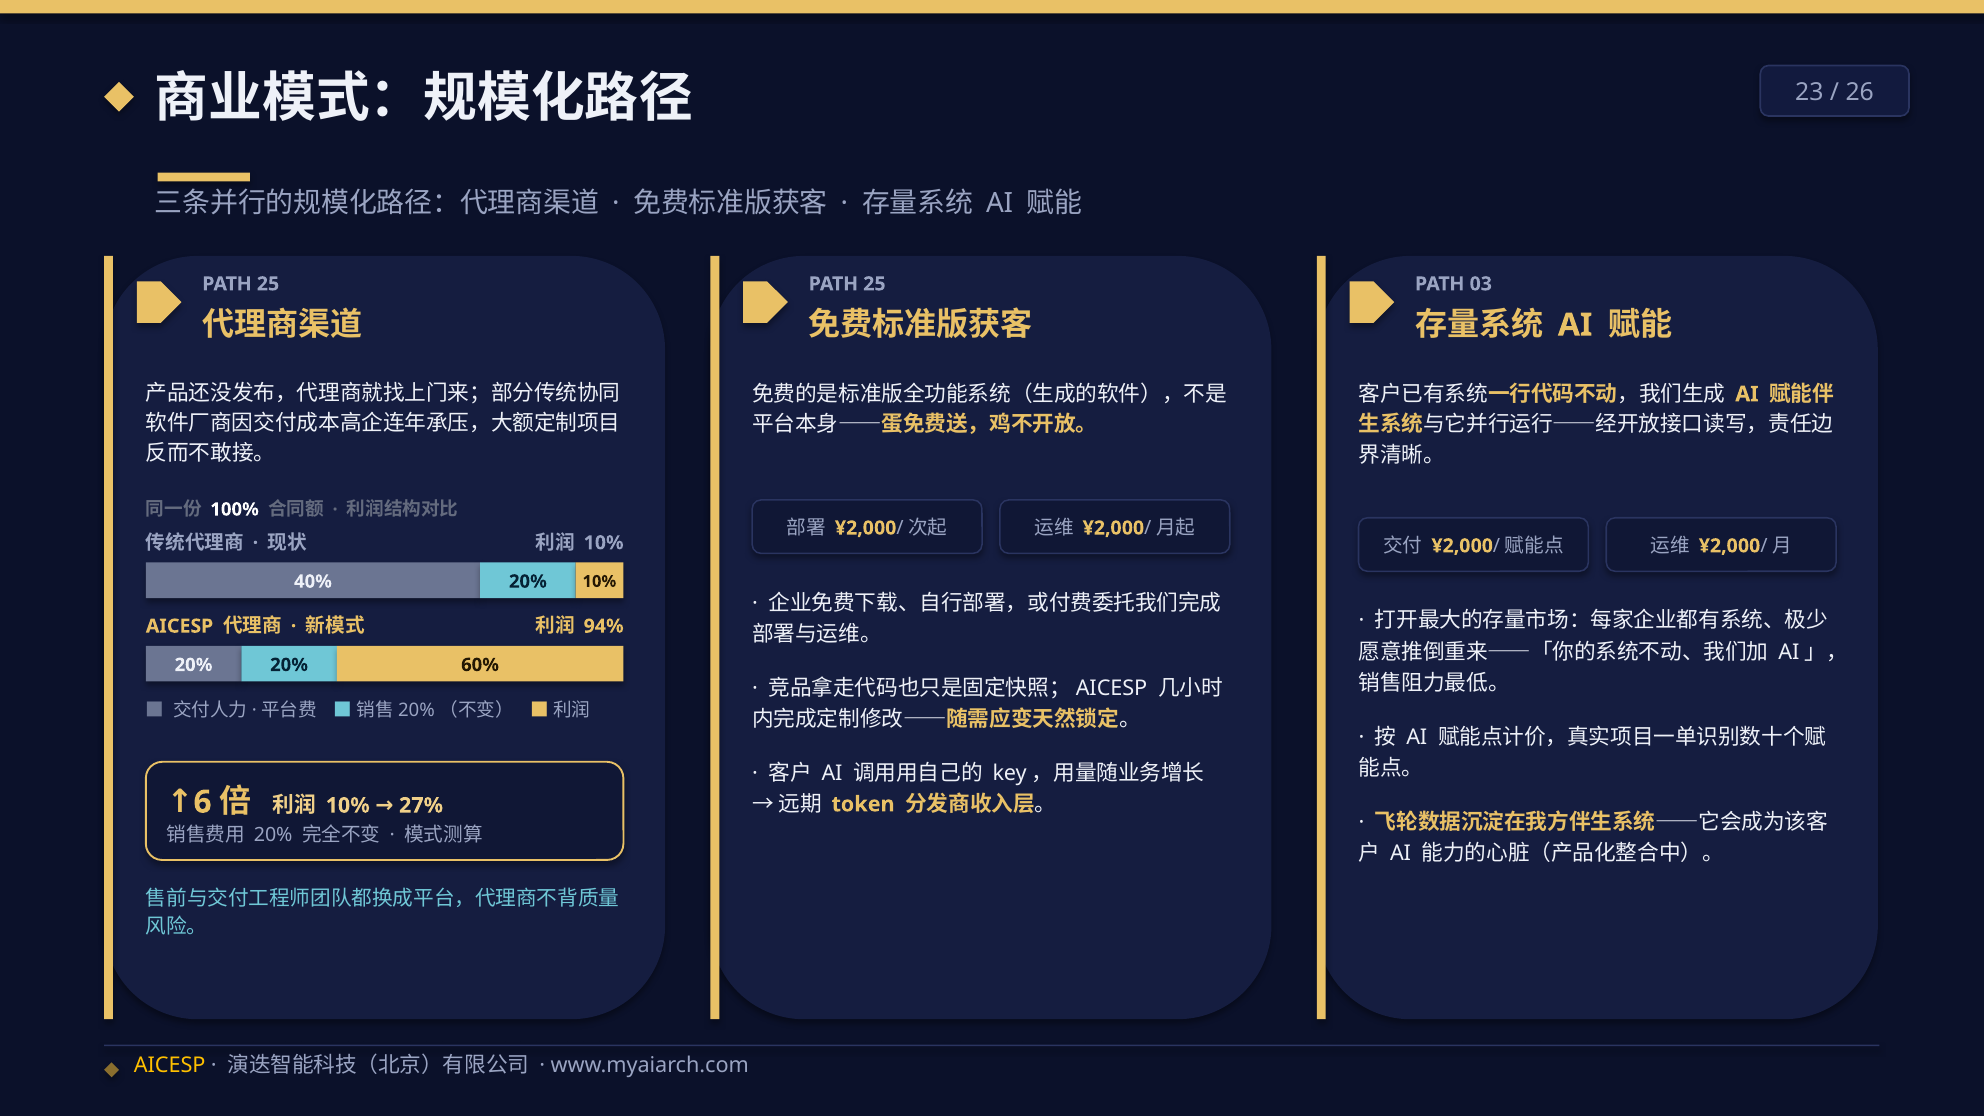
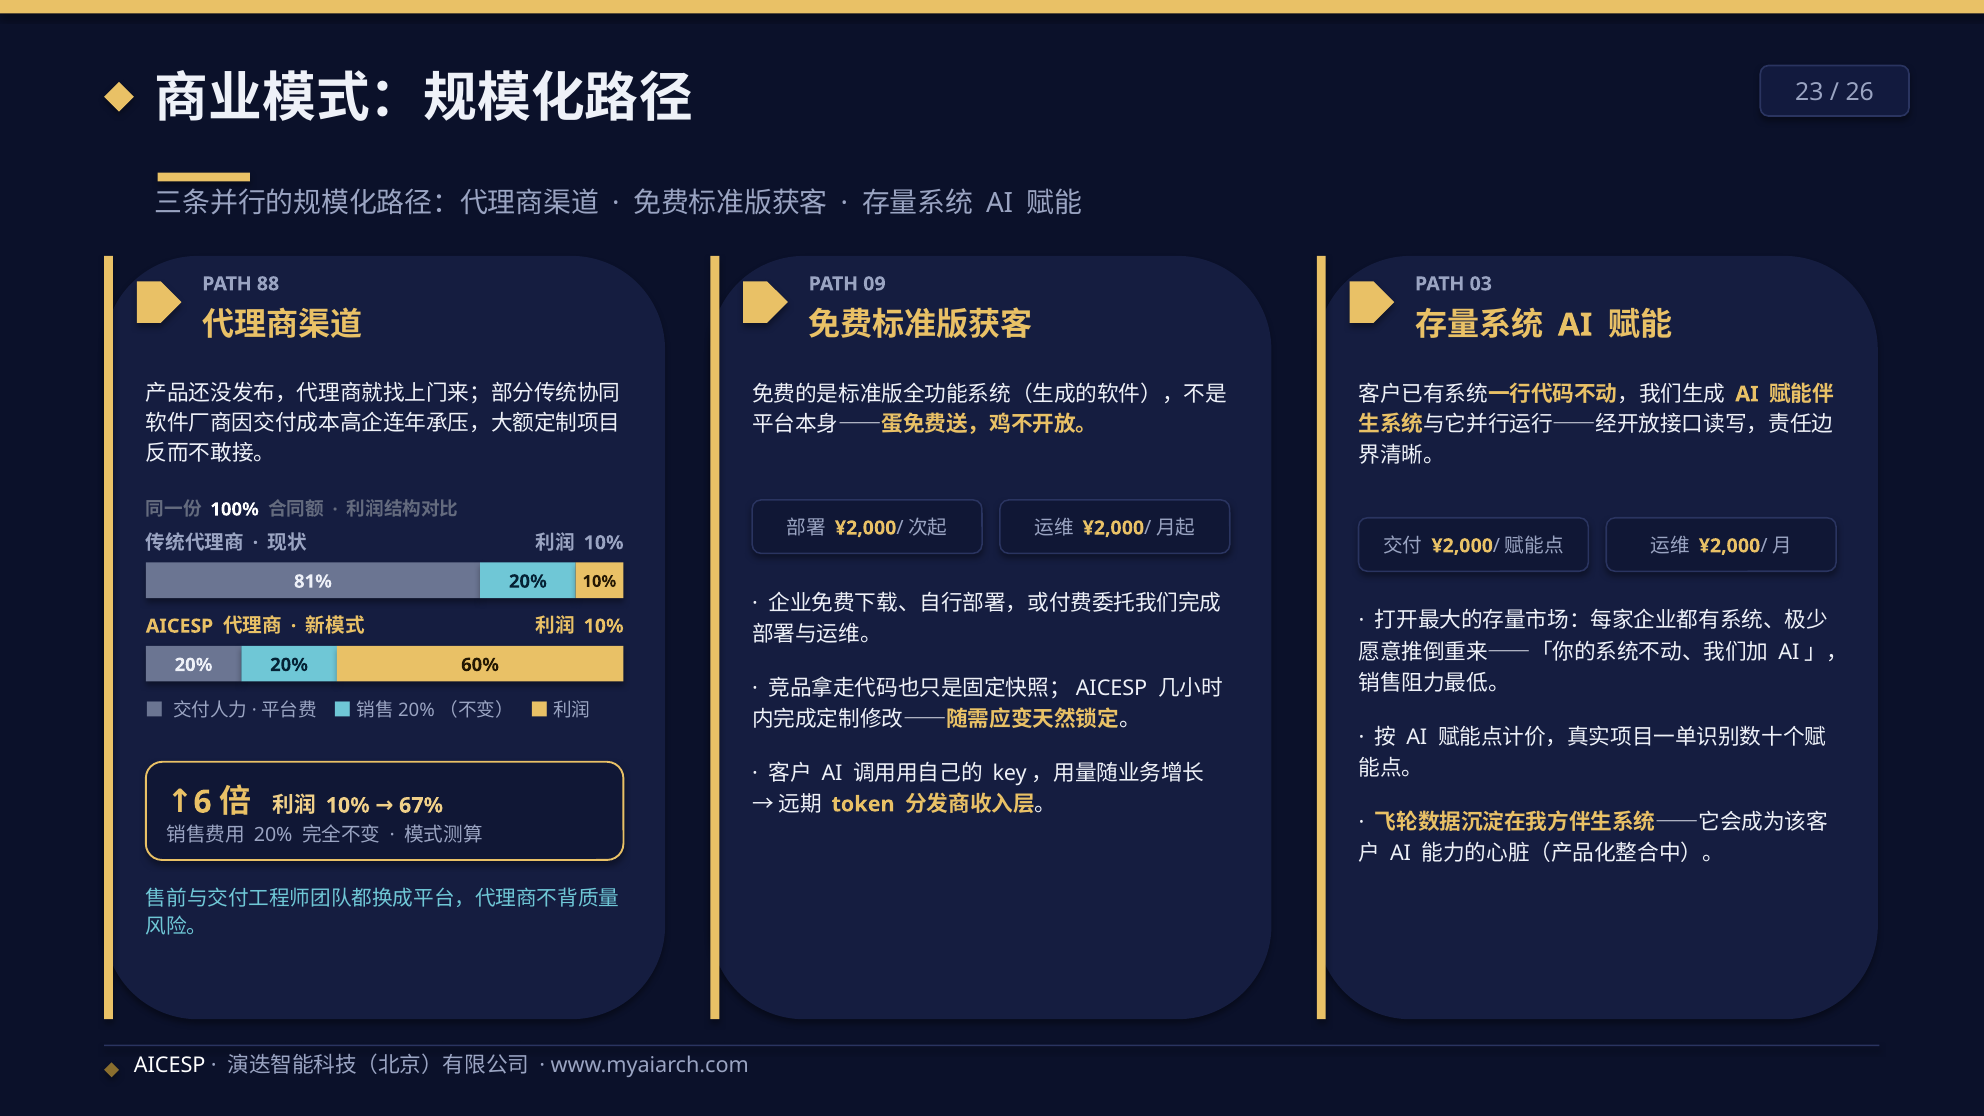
25: 25 -> 88 (268, 284)
25: 25 -> 09 (874, 284)
40%: 40% -> 81% (313, 582)
94%: 94% -> 10% (604, 626)
27%: 27% -> 67% (421, 806)
AICESP colour: yellow -> white (170, 1065)
